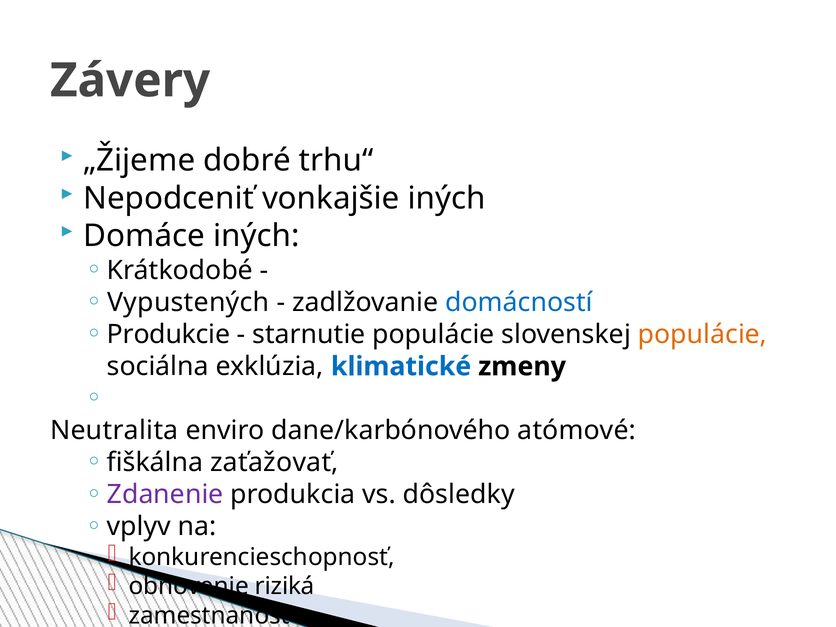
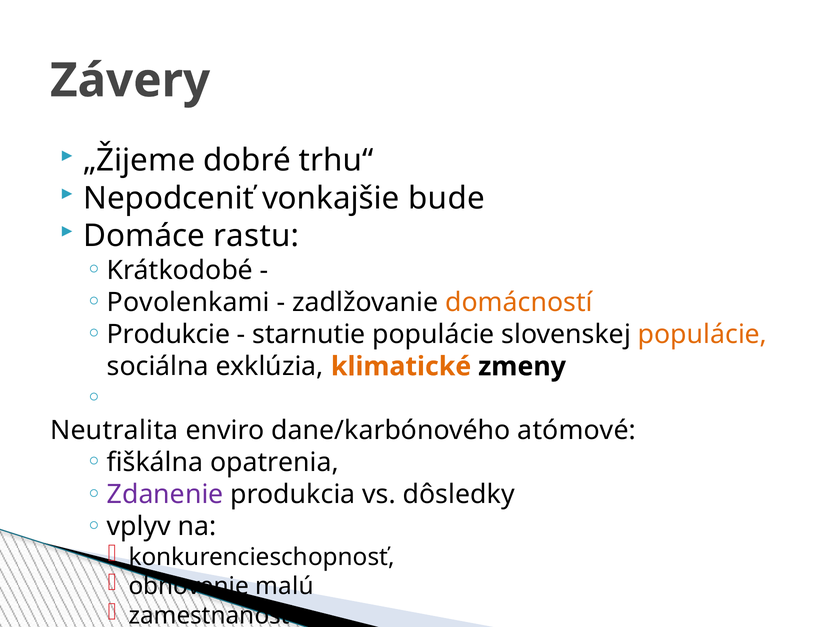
vonkajšie iných: iných -> bude (447, 198)
Domáce iných: iných -> rastu (256, 236)
Vypustených: Vypustených -> Povolenkami (188, 302)
domácností colour: blue -> orange (519, 302)
klimatické colour: blue -> orange (401, 366)
zaťažovať: zaťažovať -> opatrenia (275, 463)
riziká: riziká -> malú (285, 586)
